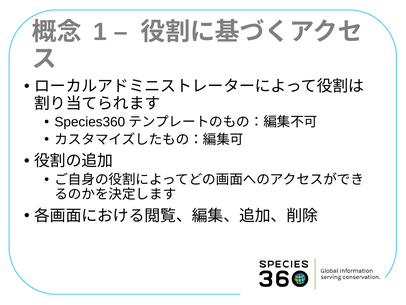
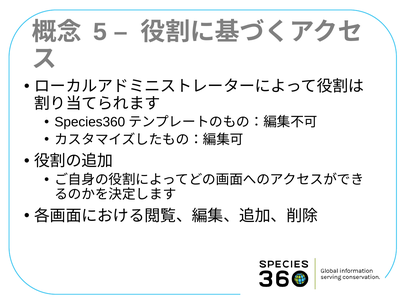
1: 1 -> 5 (100, 32)
